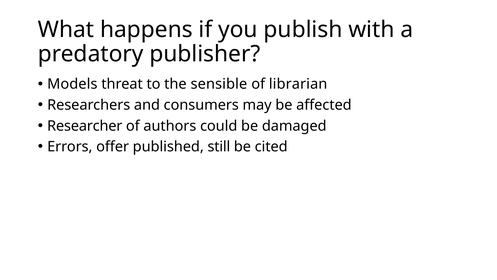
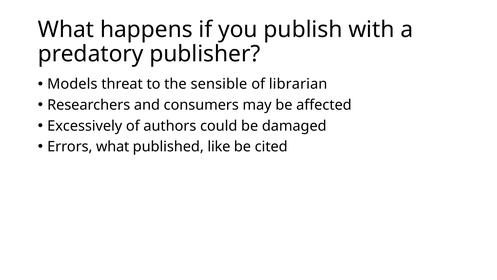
Researcher: Researcher -> Excessively (85, 126)
Errors offer: offer -> what (113, 147)
still: still -> like (219, 147)
